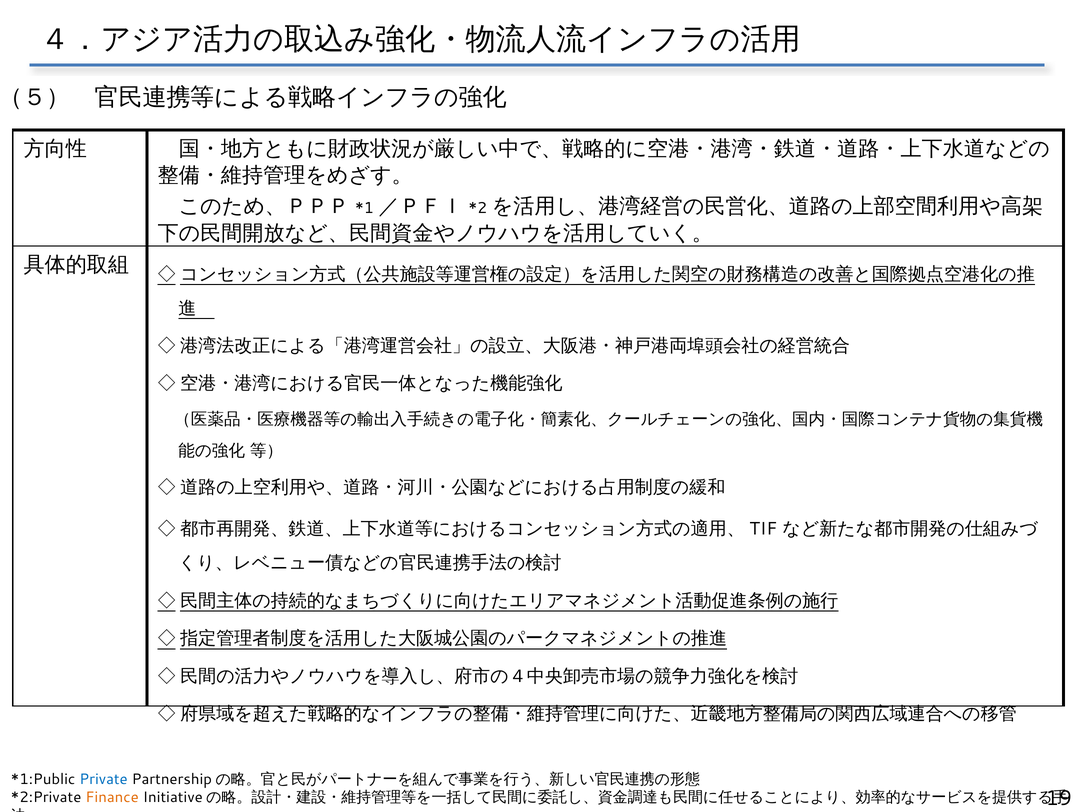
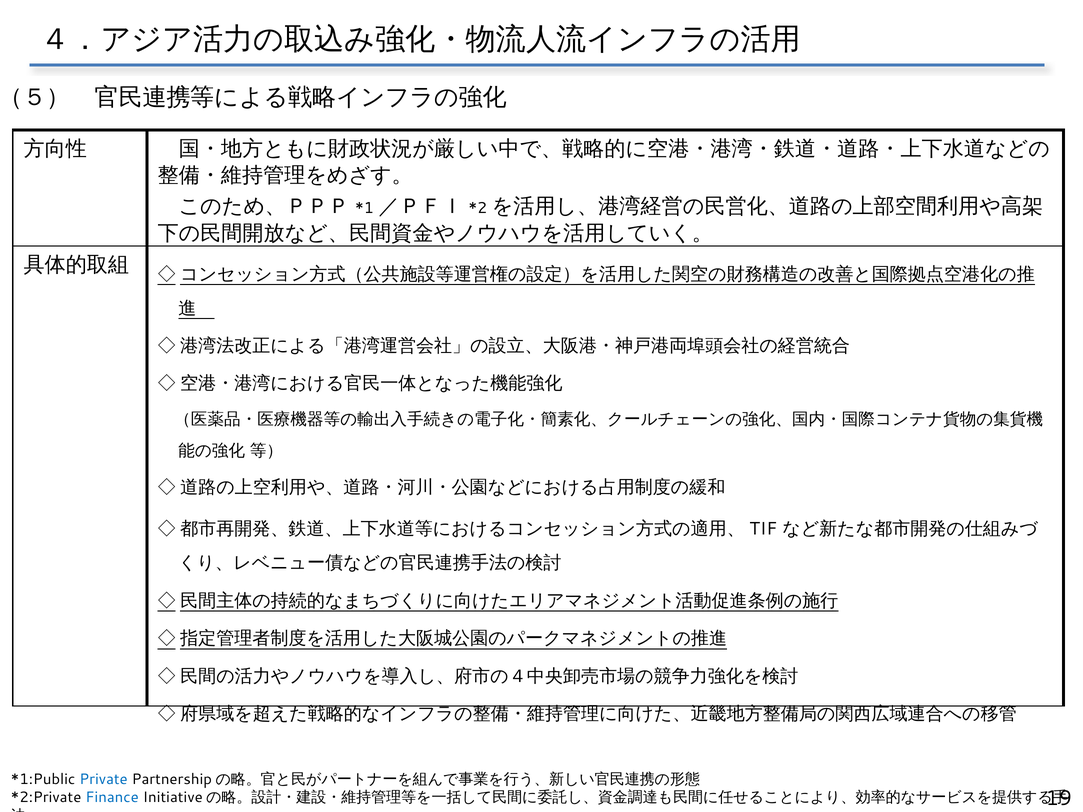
Finance colour: orange -> blue (112, 798)
